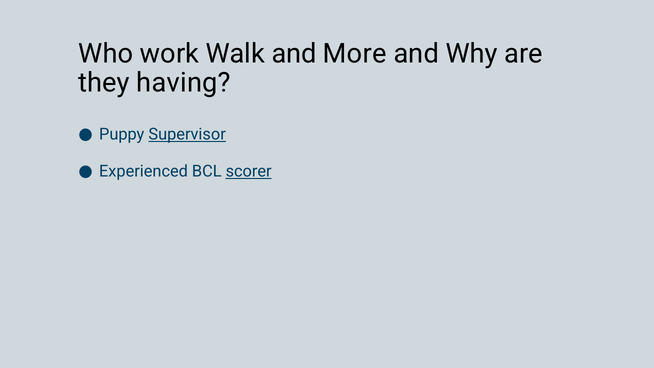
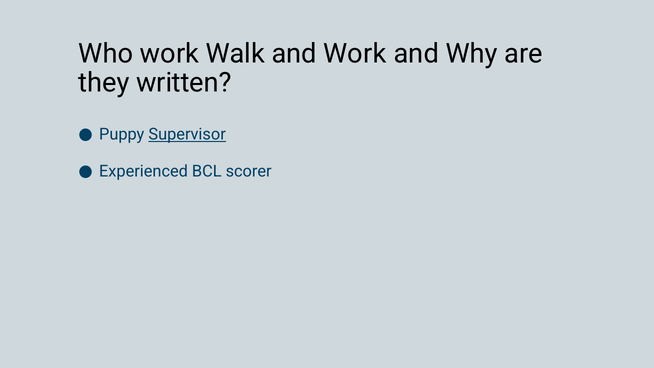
and More: More -> Work (355, 54)
having: having -> written (184, 83)
scorer underline: present -> none (249, 171)
